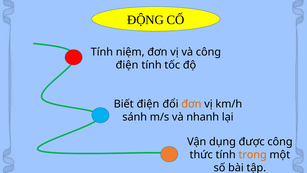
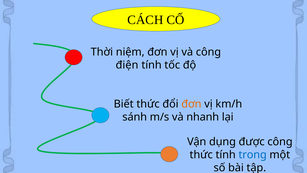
ĐỘNG: ĐỘNG -> CÁCH (145, 20)
Tính: Tính -> Thời (102, 52)
Biết điện: điện -> thức (148, 104)
trong colour: orange -> blue (253, 154)
